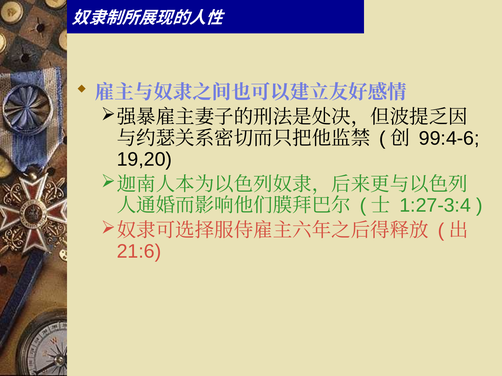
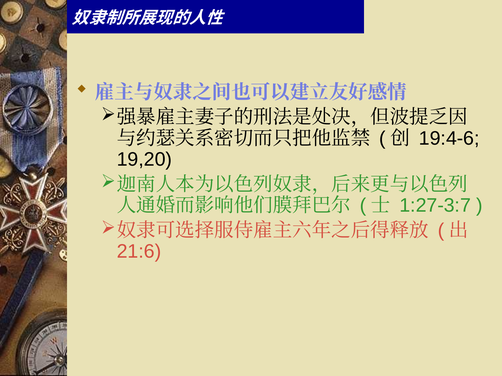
99:4-6: 99:4-6 -> 19:4-6 (449, 138)
1:27-3:4: 1:27-3:4 -> 1:27-3:7 (435, 206)
